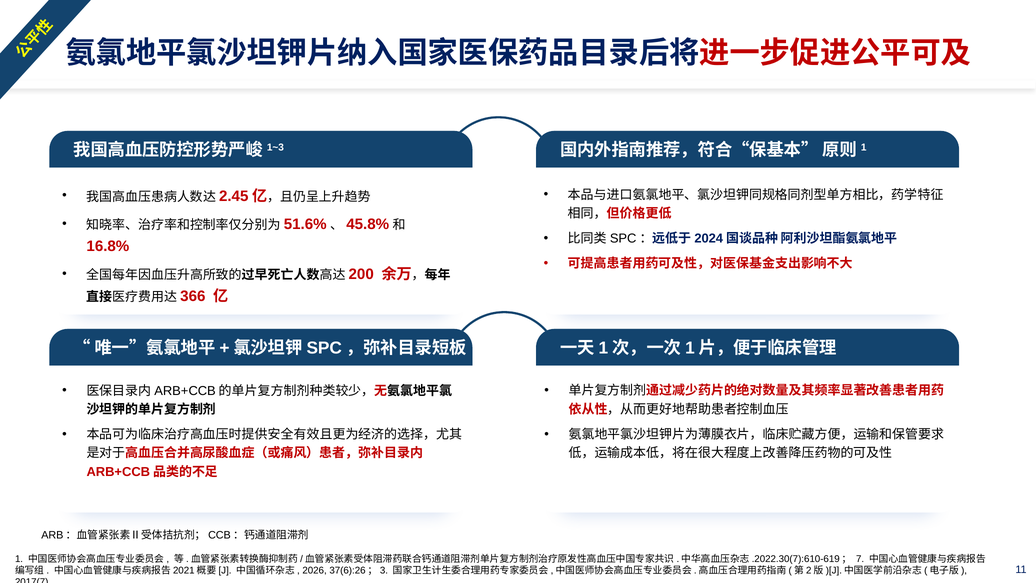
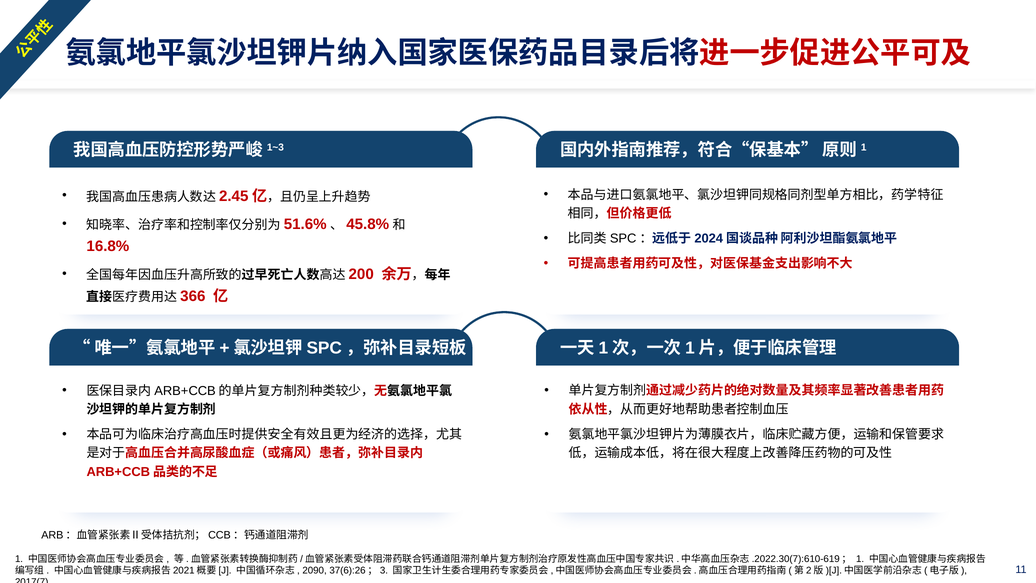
7: 7 -> 1 (860, 559)
2026: 2026 -> 2090 (315, 570)
